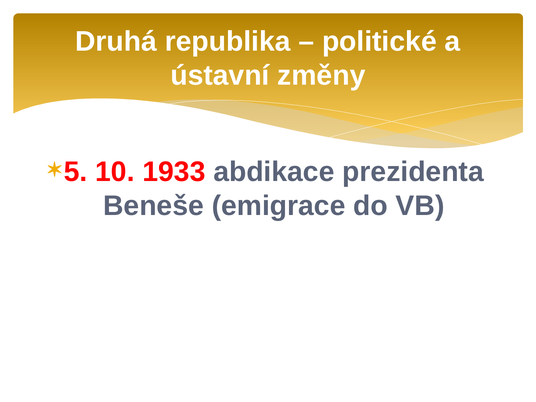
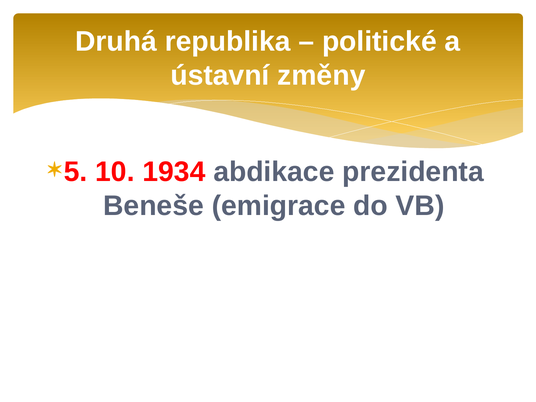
1933: 1933 -> 1934 (174, 172)
